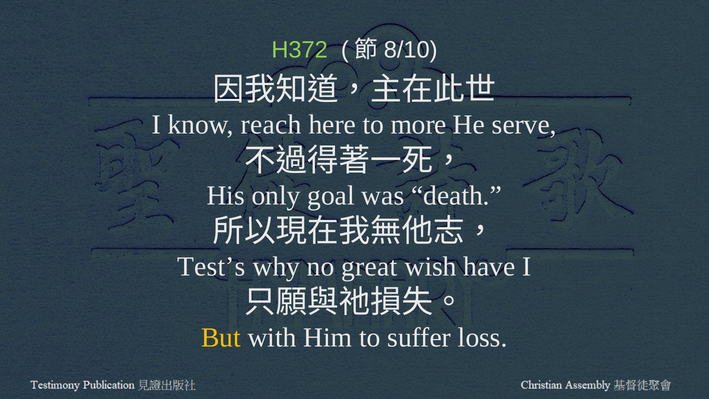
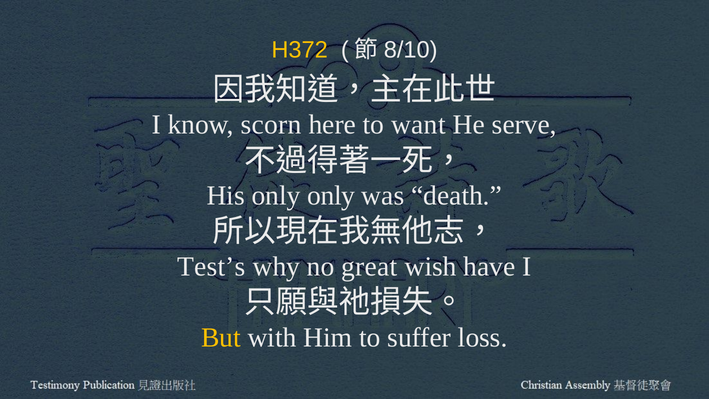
H372 colour: light green -> yellow (300, 50)
reach: reach -> scorn (271, 125)
more: more -> want (418, 125)
only goal: goal -> only (331, 196)
